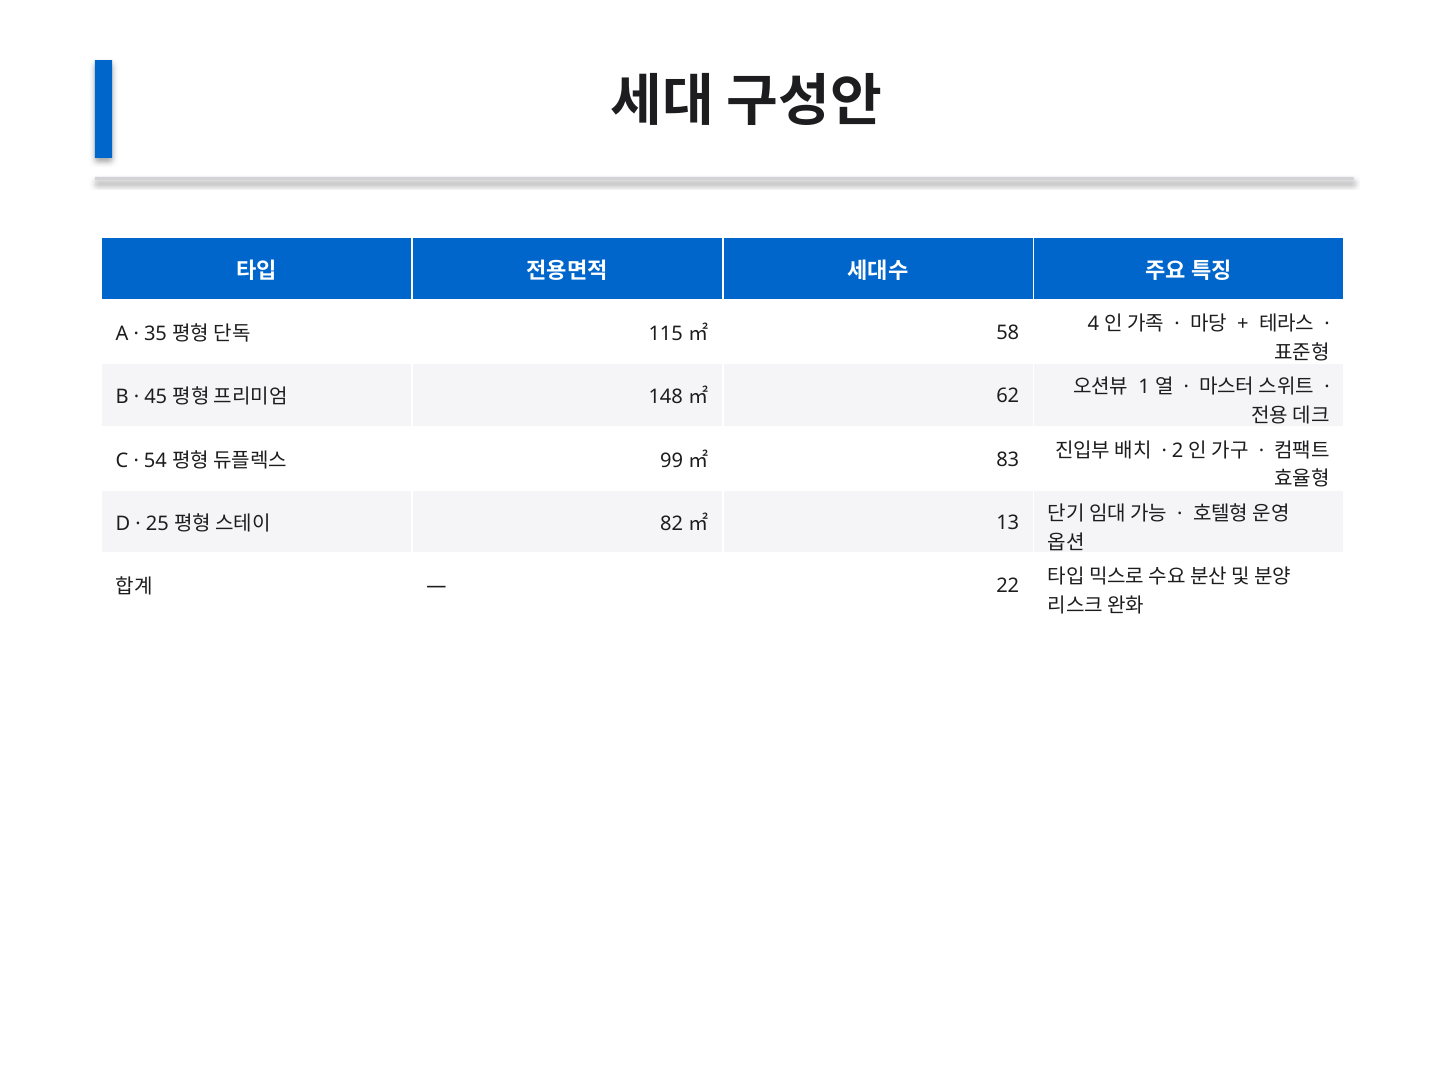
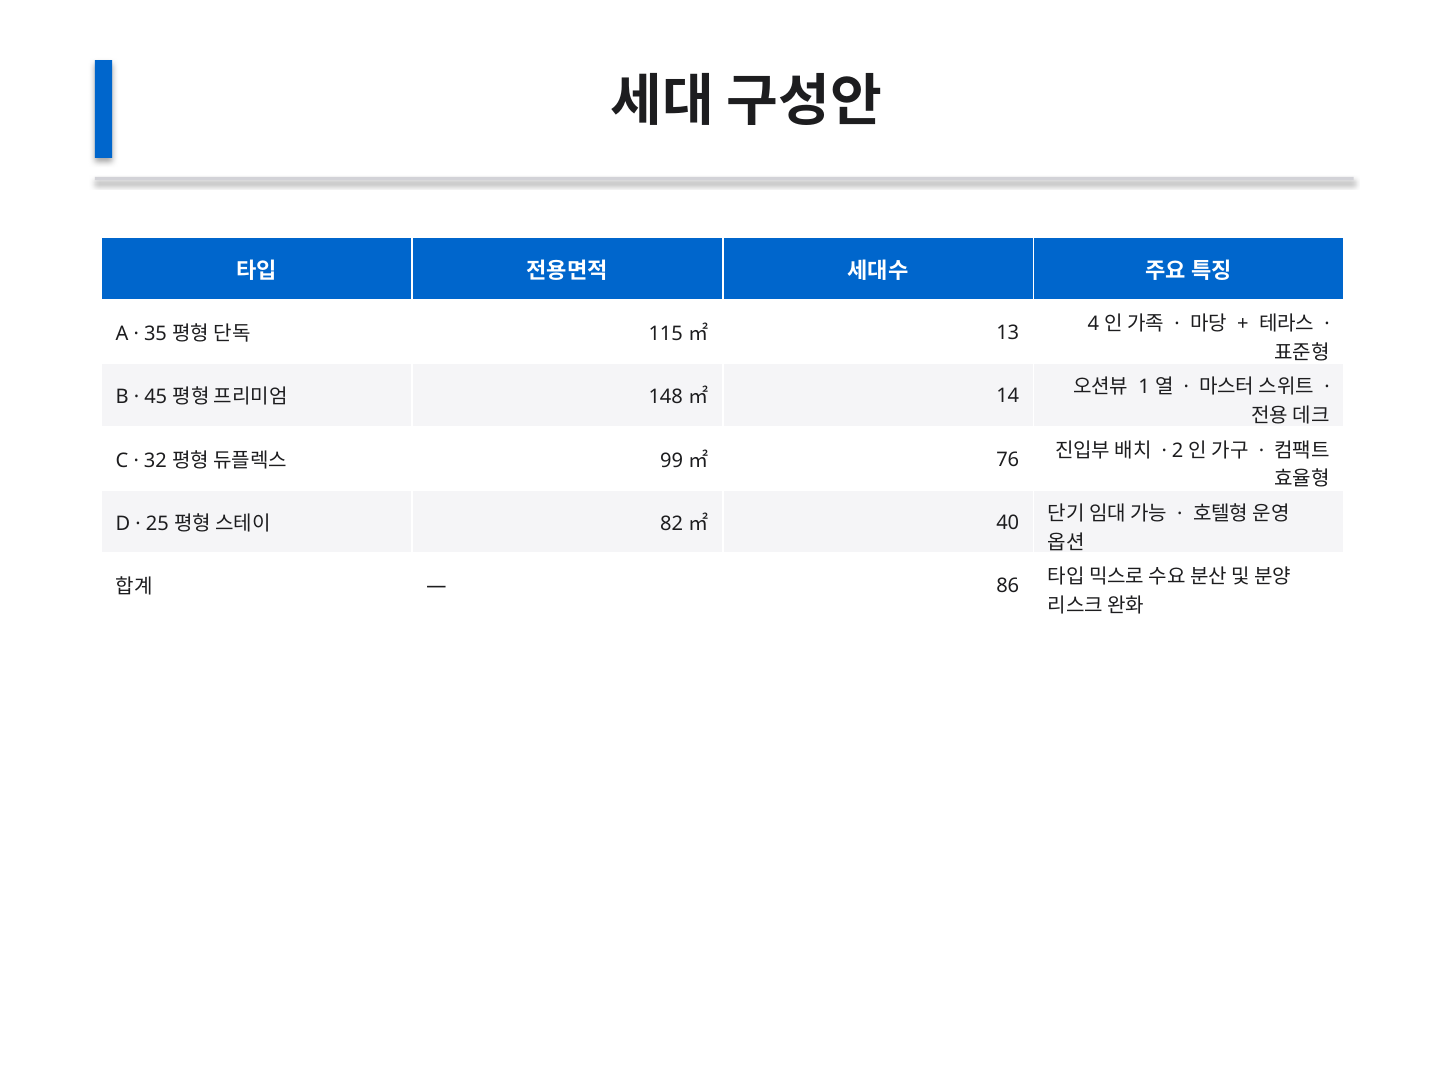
58: 58 -> 13 (1008, 333)
62: 62 -> 14 (1008, 397)
54: 54 -> 32 (155, 461)
83: 83 -> 76 (1008, 460)
13: 13 -> 40 (1008, 523)
22: 22 -> 86 (1008, 586)
